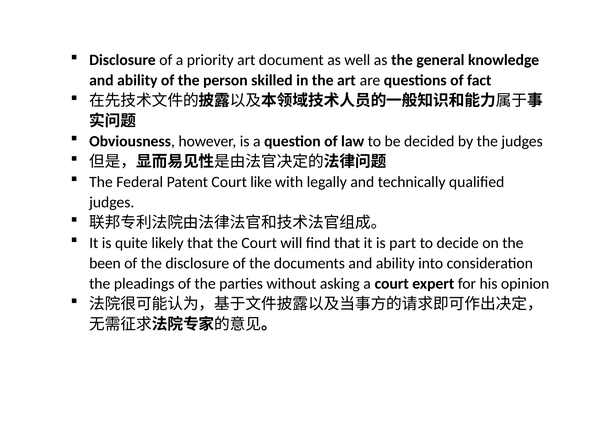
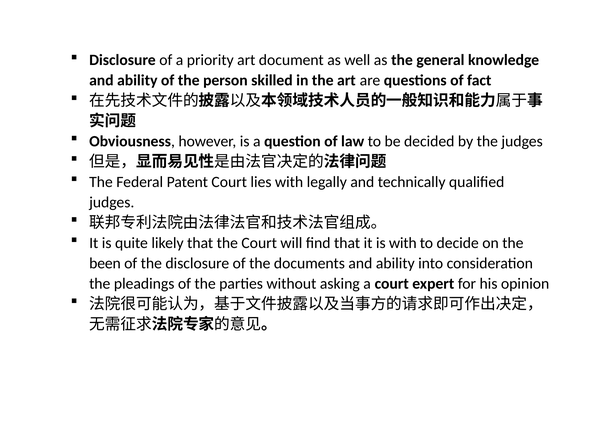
like: like -> lies (261, 182)
is part: part -> with (403, 243)
